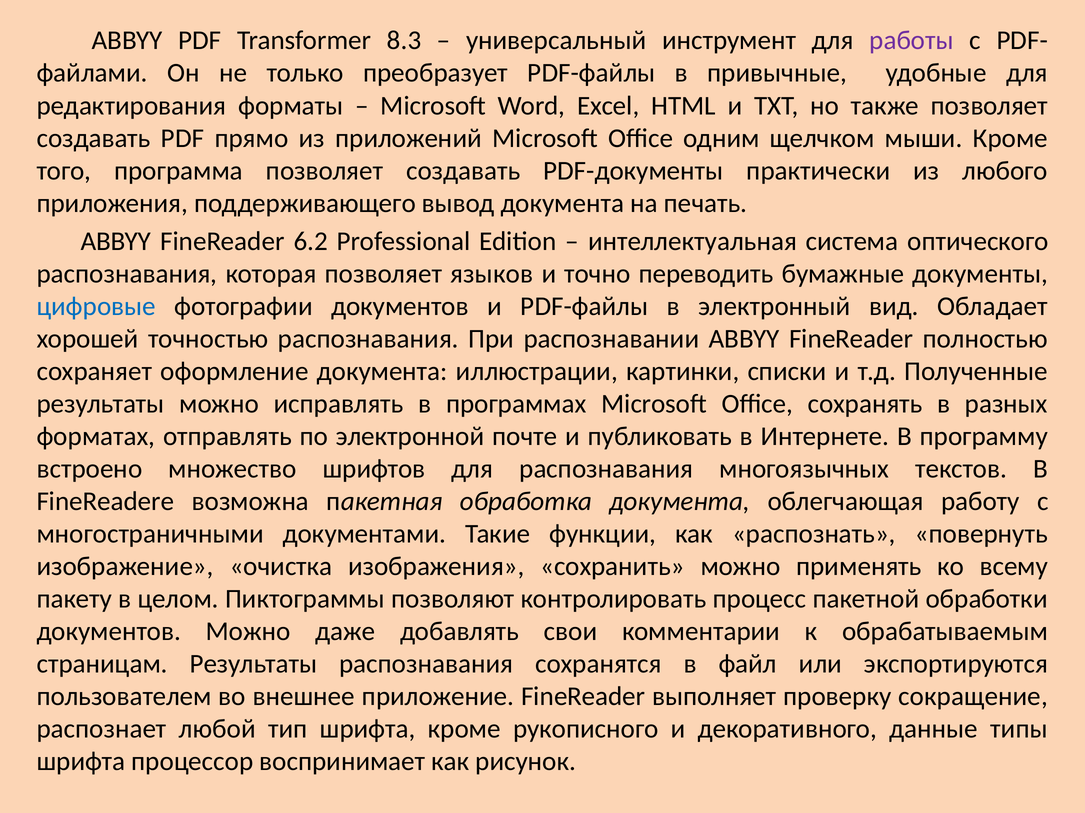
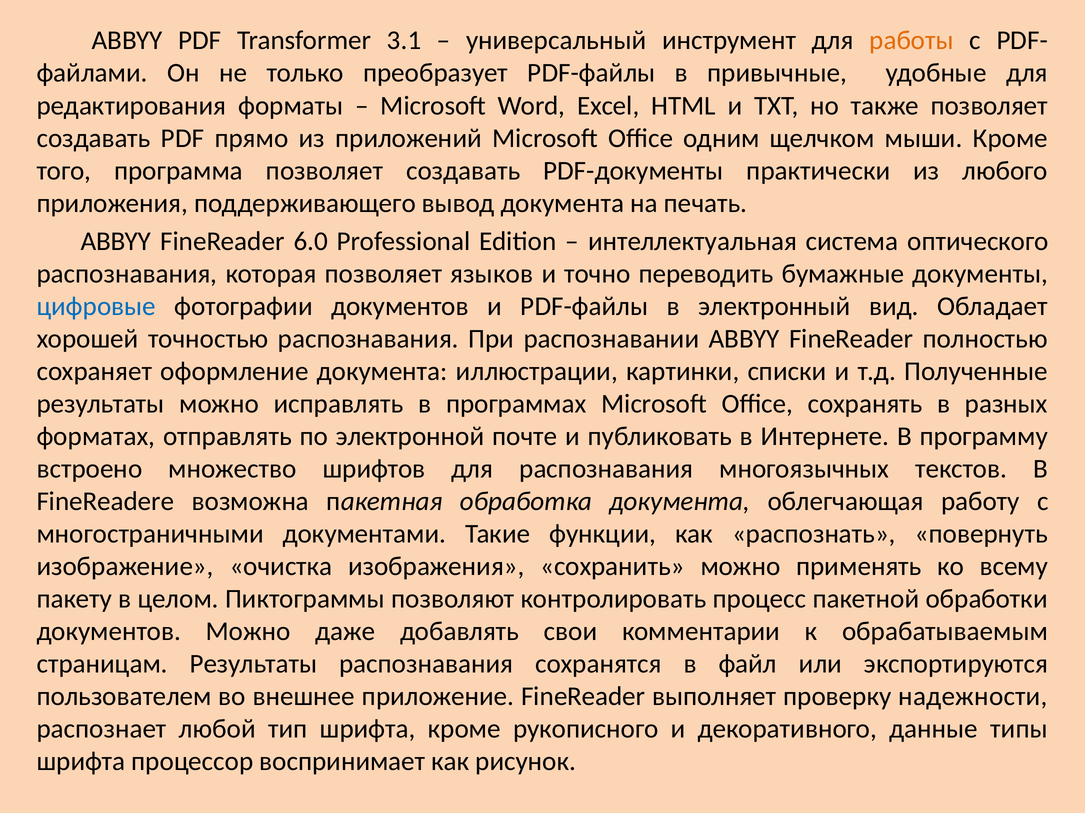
8.3: 8.3 -> 3.1 (404, 41)
работы colour: purple -> orange (912, 41)
6.2: 6.2 -> 6.0 (311, 241)
сокращение: сокращение -> надежности (973, 697)
